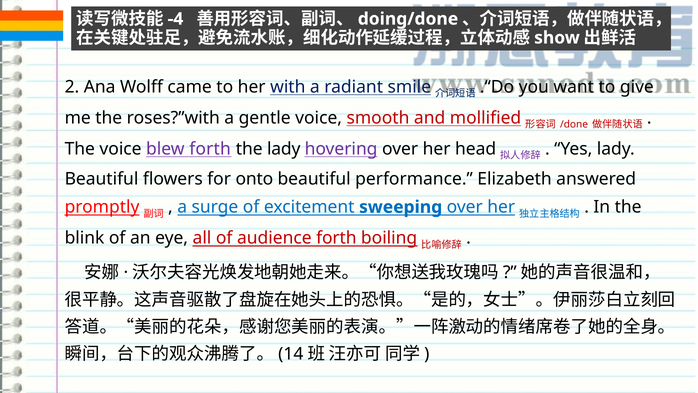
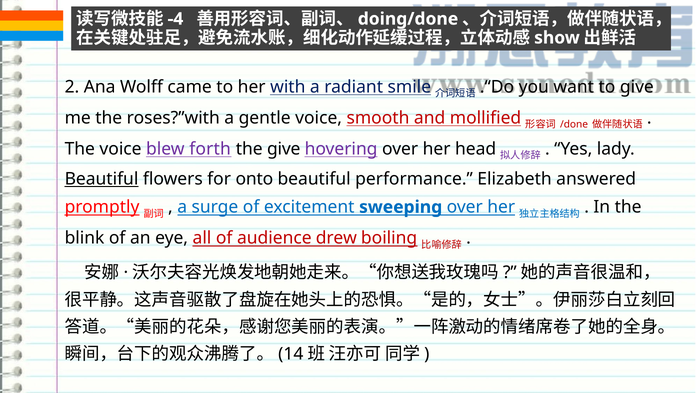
the lady: lady -> give (284, 149)
Beautiful underline: none -> present (102, 179)
audience forth: forth -> drew (336, 238)
